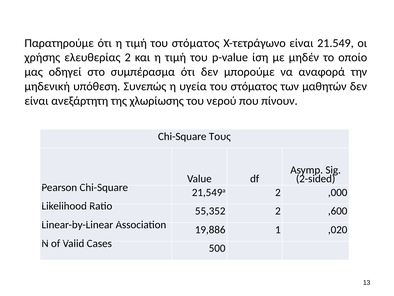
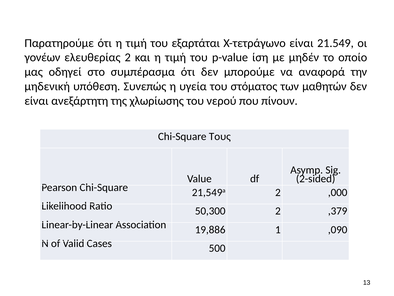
τιμή του στόματος: στόματος -> εξαρτάται (196, 43)
χρήσης: χρήσης -> γονέων (42, 57)
55,352: 55,352 -> 50,300 (210, 211)
,600: ,600 -> ,379 (338, 211)
,020: ,020 -> ,090 (338, 229)
